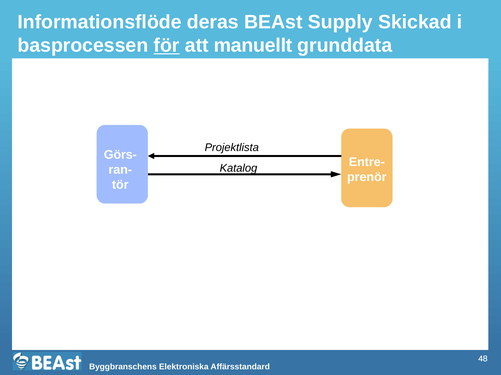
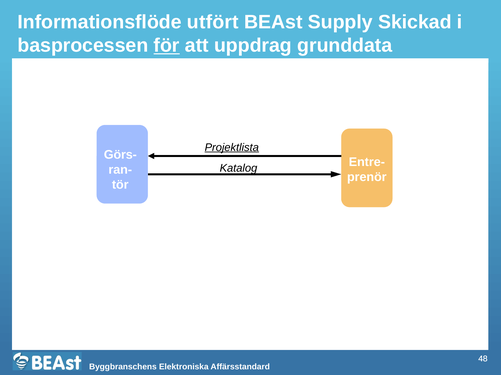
deras: deras -> utfört (213, 22)
manuellt: manuellt -> uppdrag (253, 46)
Projektlista underline: none -> present (232, 148)
